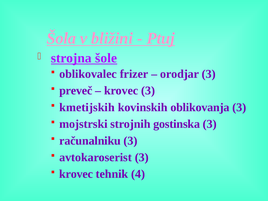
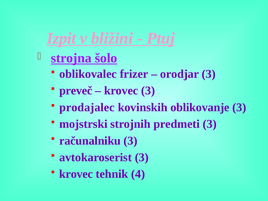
Šola: Šola -> Izpit (61, 38)
šole: šole -> šolo (106, 58)
kmetijskih: kmetijskih -> prodajalec (87, 107)
oblikovanja: oblikovanja -> oblikovanje (200, 107)
gostinska: gostinska -> predmeti (177, 124)
